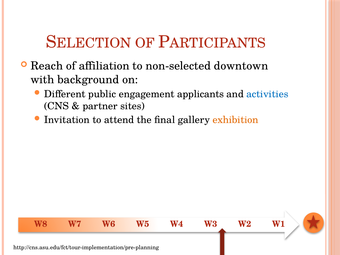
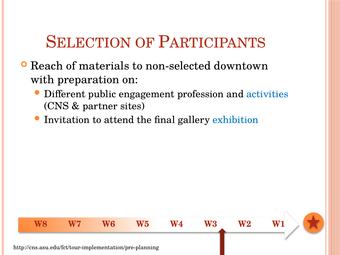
affiliation: affiliation -> materials (104, 66)
background: background -> preparation (88, 80)
applicants: applicants -> profession (201, 94)
exhibition colour: orange -> blue (236, 120)
